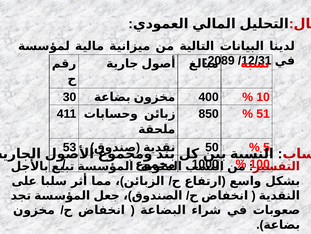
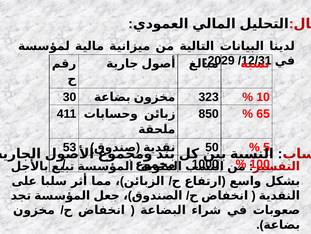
2089: 2089 -> 2029 (221, 60)
400: 400 -> 323 (209, 97)
51: 51 -> 65 (263, 113)
